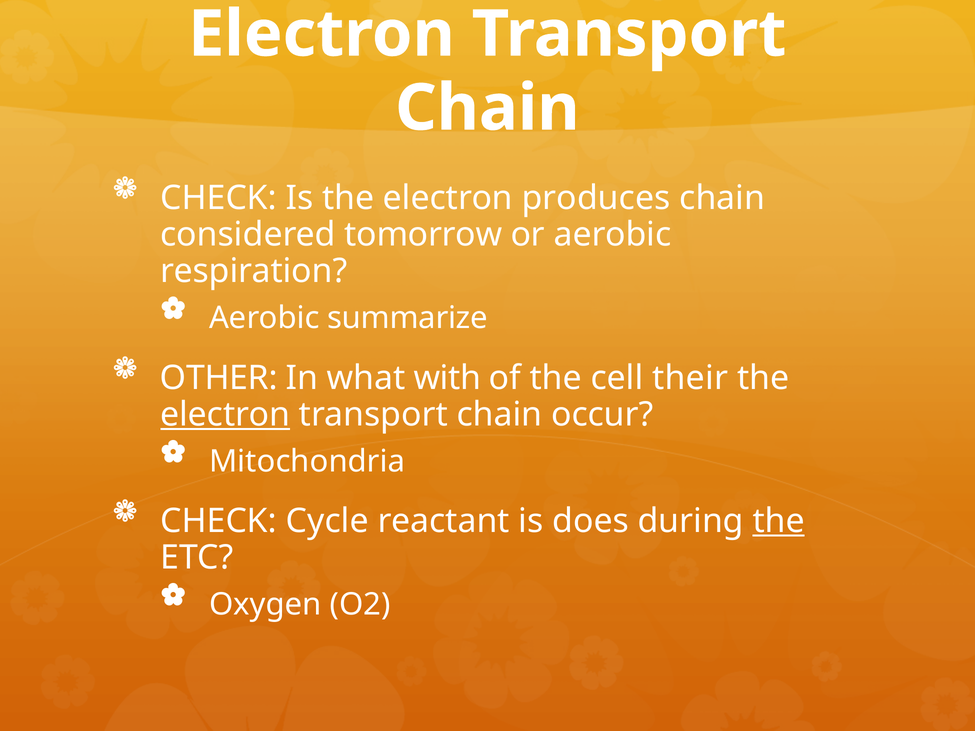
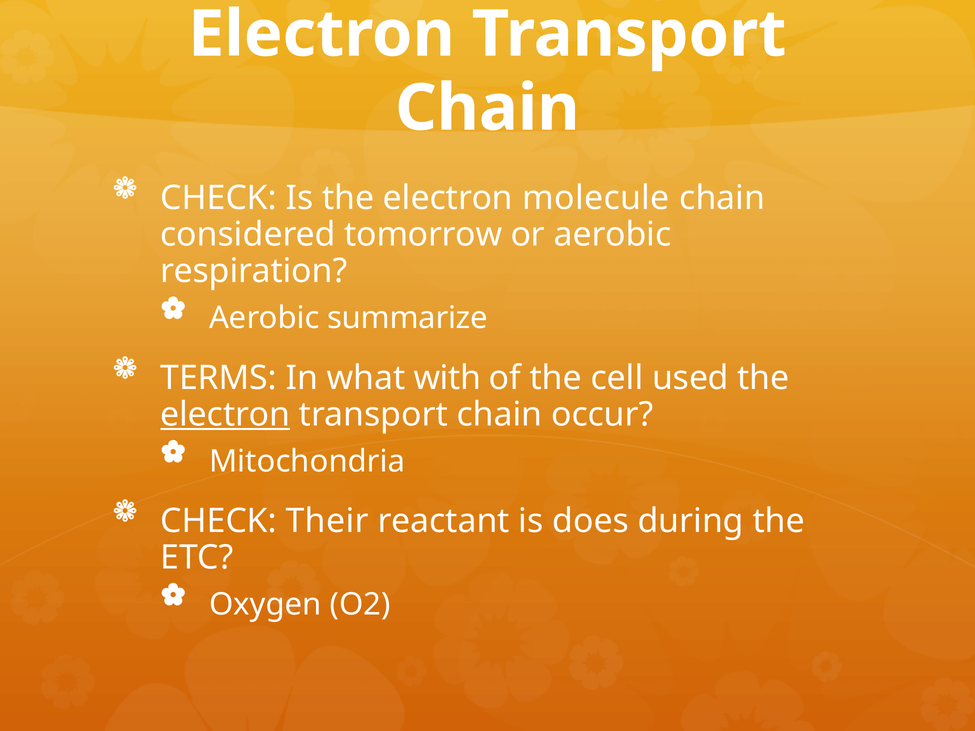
produces: produces -> molecule (596, 198)
OTHER: OTHER -> TERMS (219, 378)
their: their -> used (690, 378)
Cycle: Cycle -> Their (327, 521)
the underline: present -> none (779, 521)
